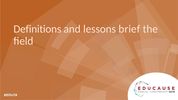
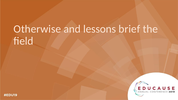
Definitions: Definitions -> Otherwise (37, 29)
